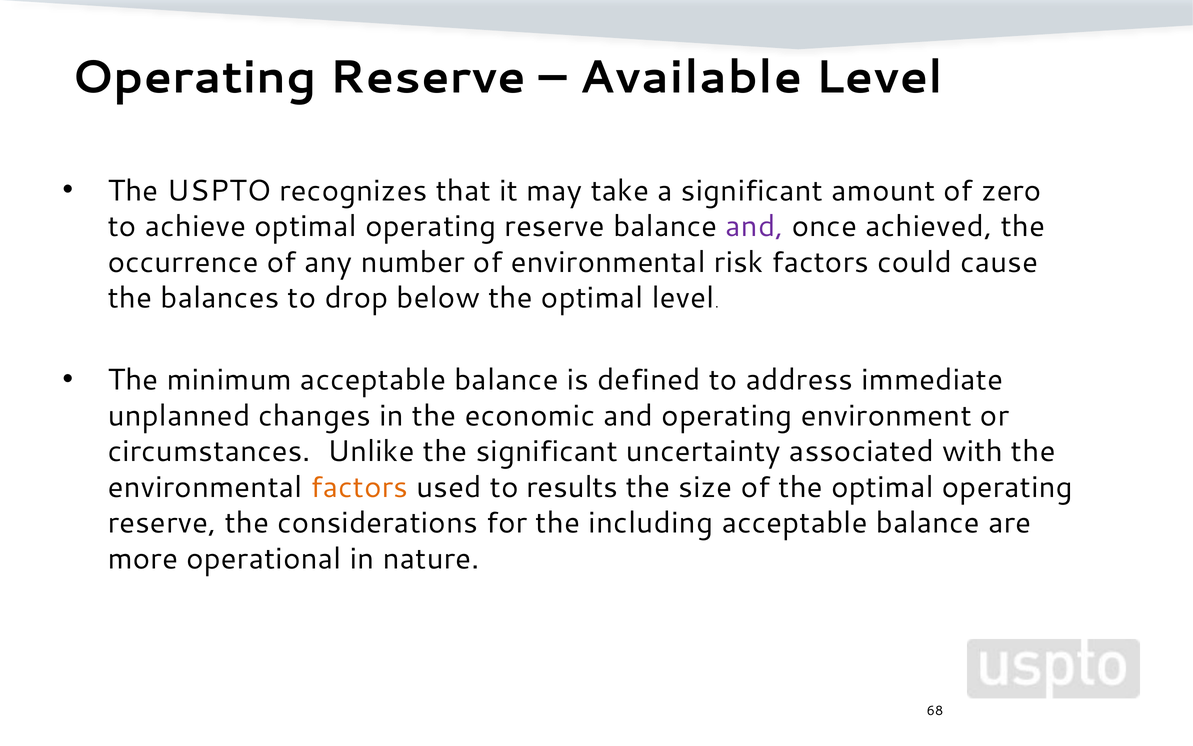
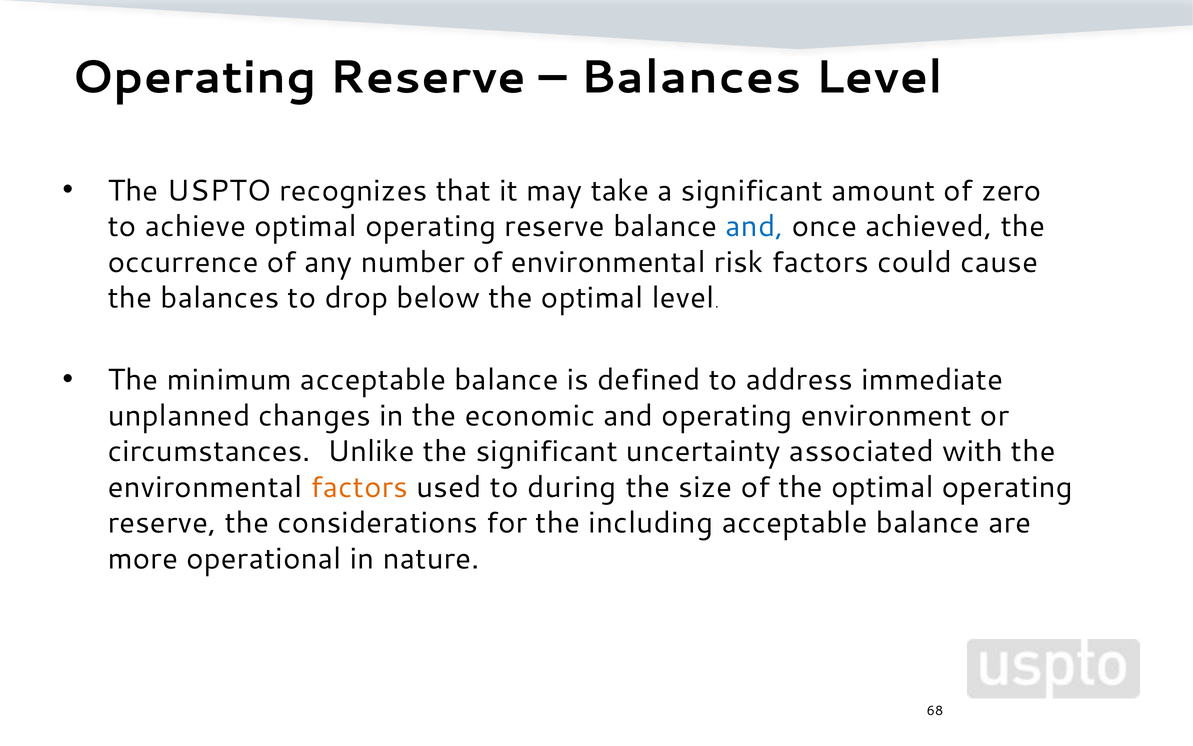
Available: Available -> Balances (691, 77)
and colour: purple -> blue (755, 226)
results: results -> during (572, 487)
